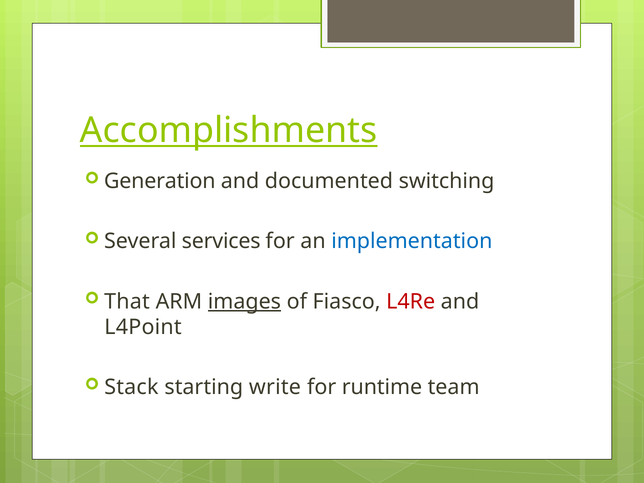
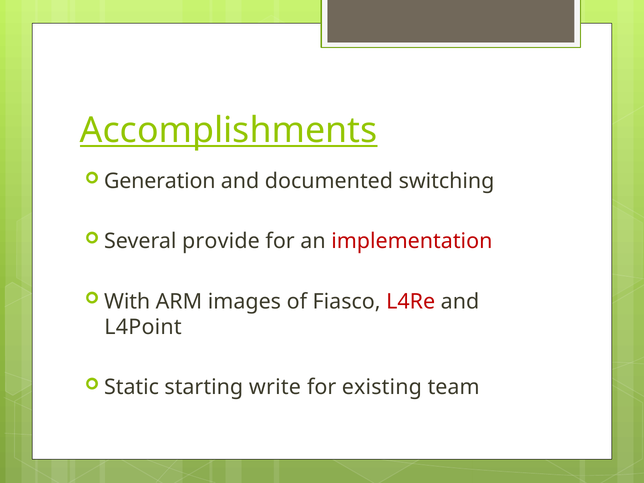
services: services -> provide (221, 241)
implementation colour: blue -> red (412, 241)
That: That -> With (127, 301)
images underline: present -> none (244, 301)
Stack: Stack -> Static (132, 387)
runtime: runtime -> existing (382, 387)
